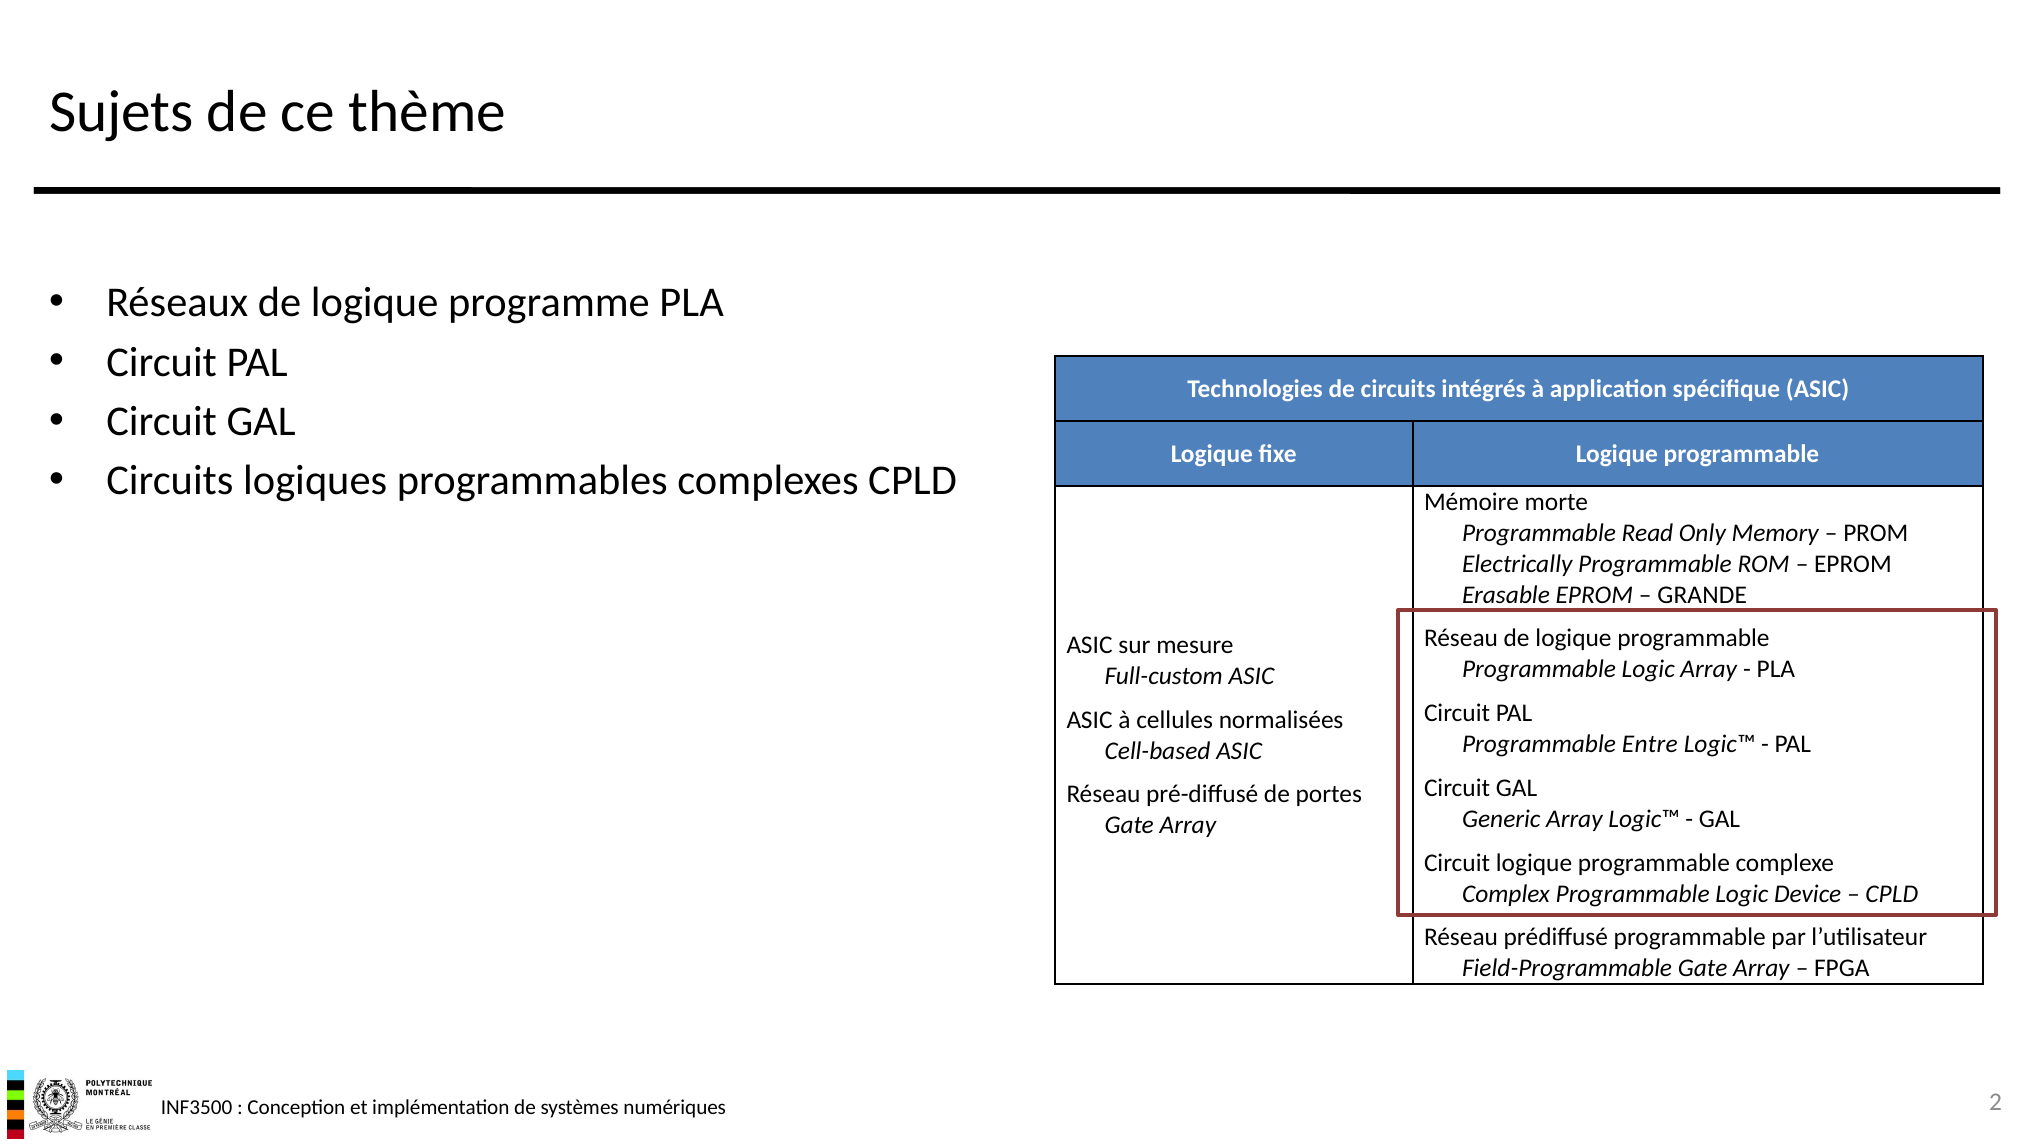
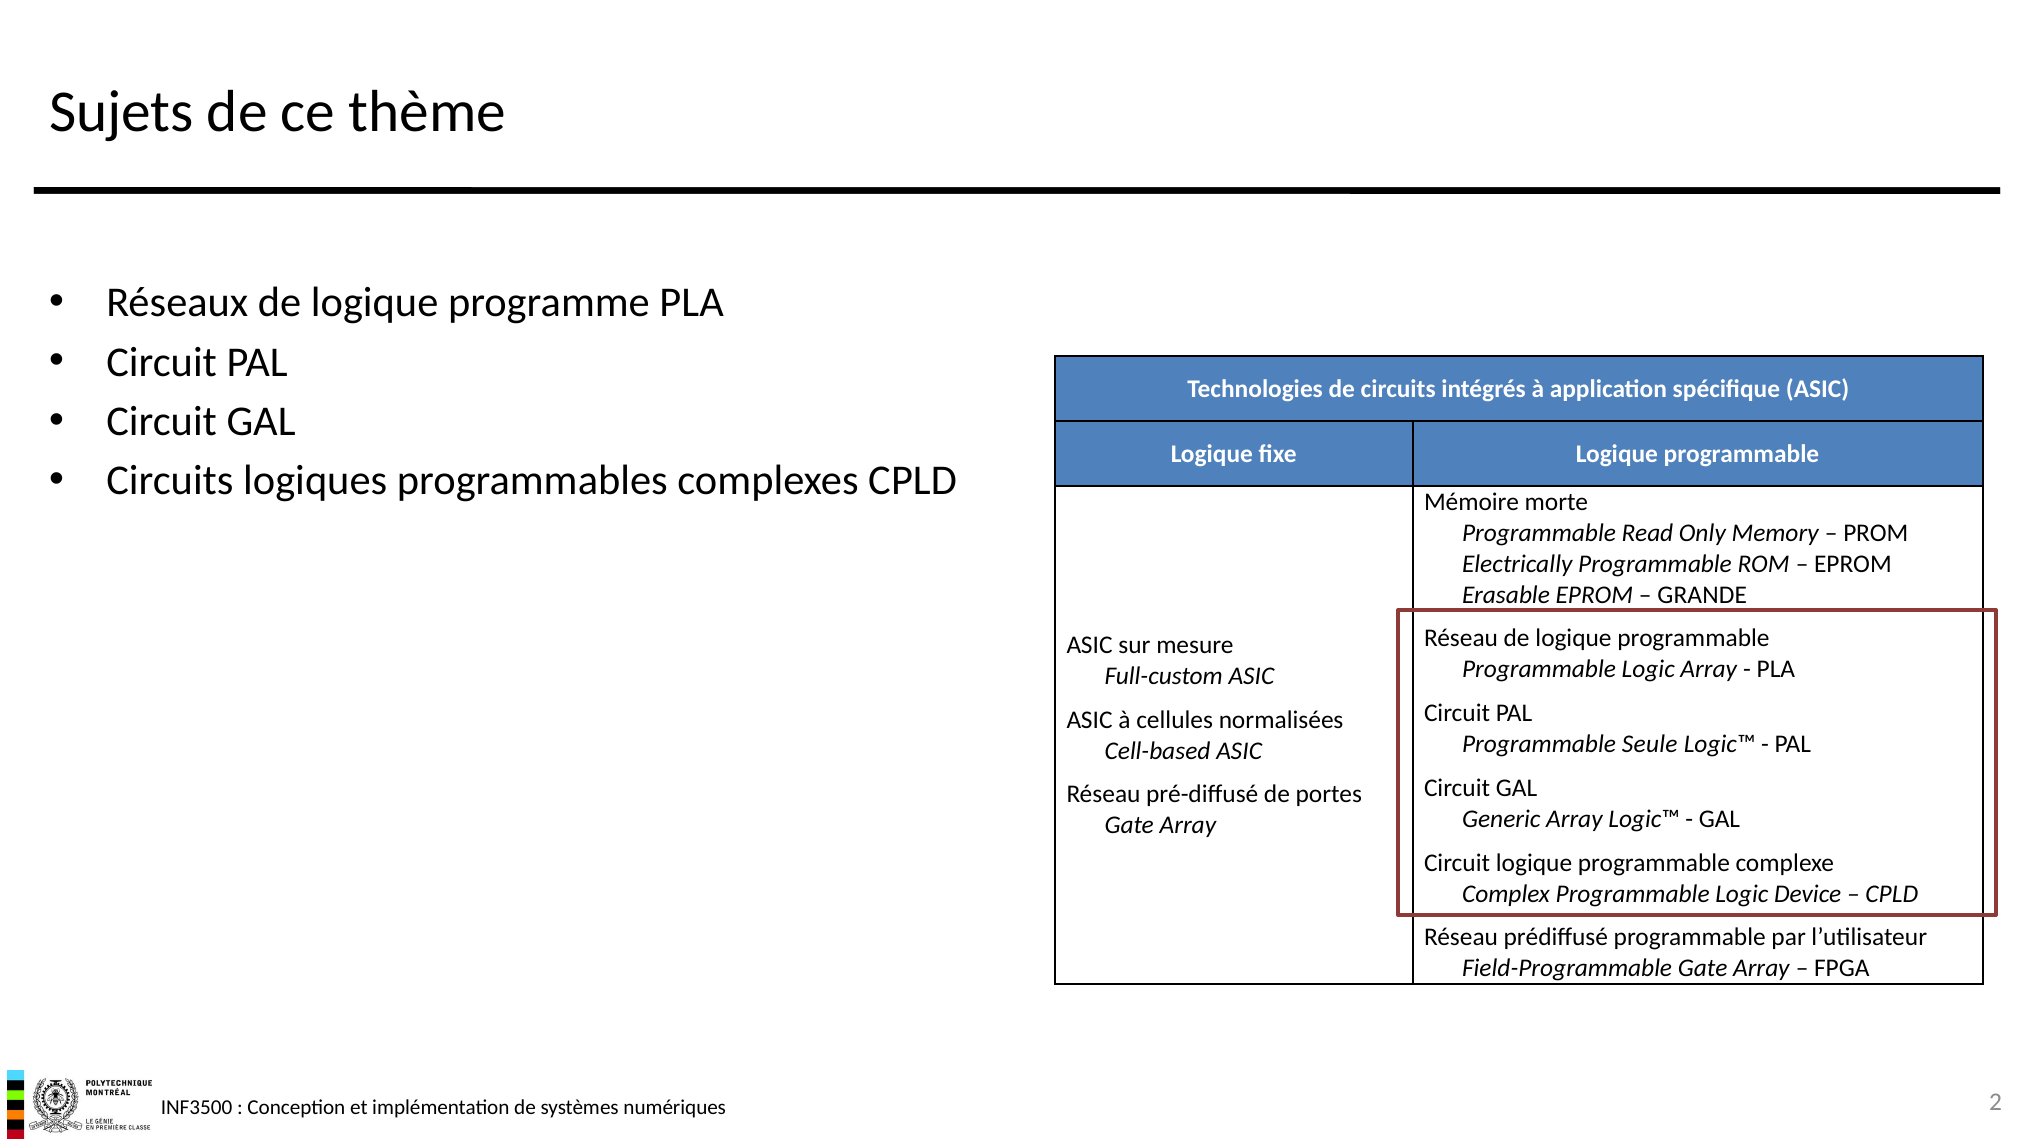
Entre: Entre -> Seule (1650, 744)
